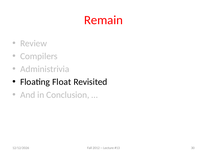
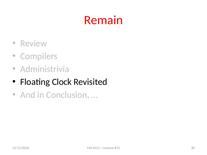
Float: Float -> Clock (62, 82)
